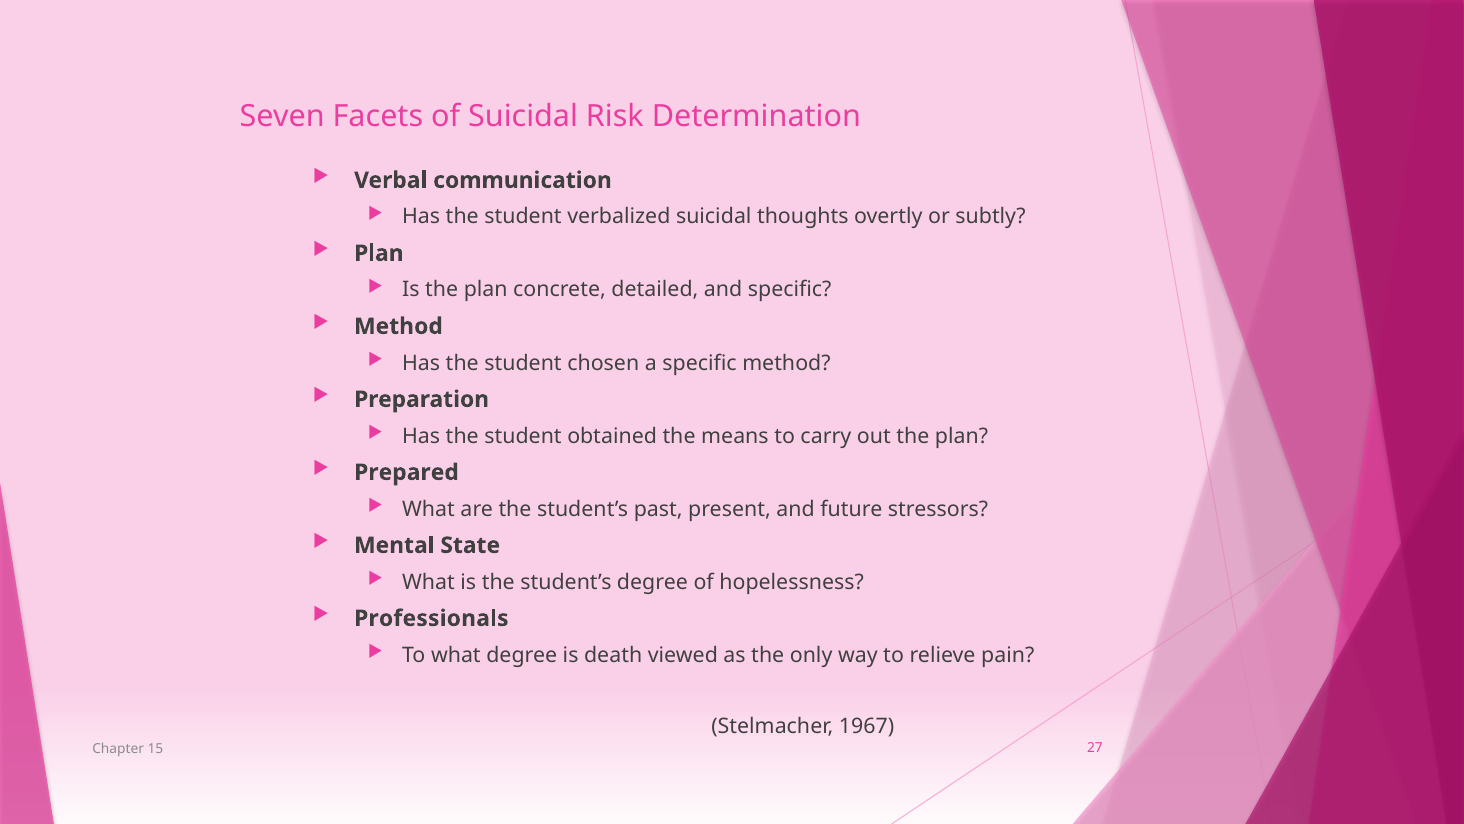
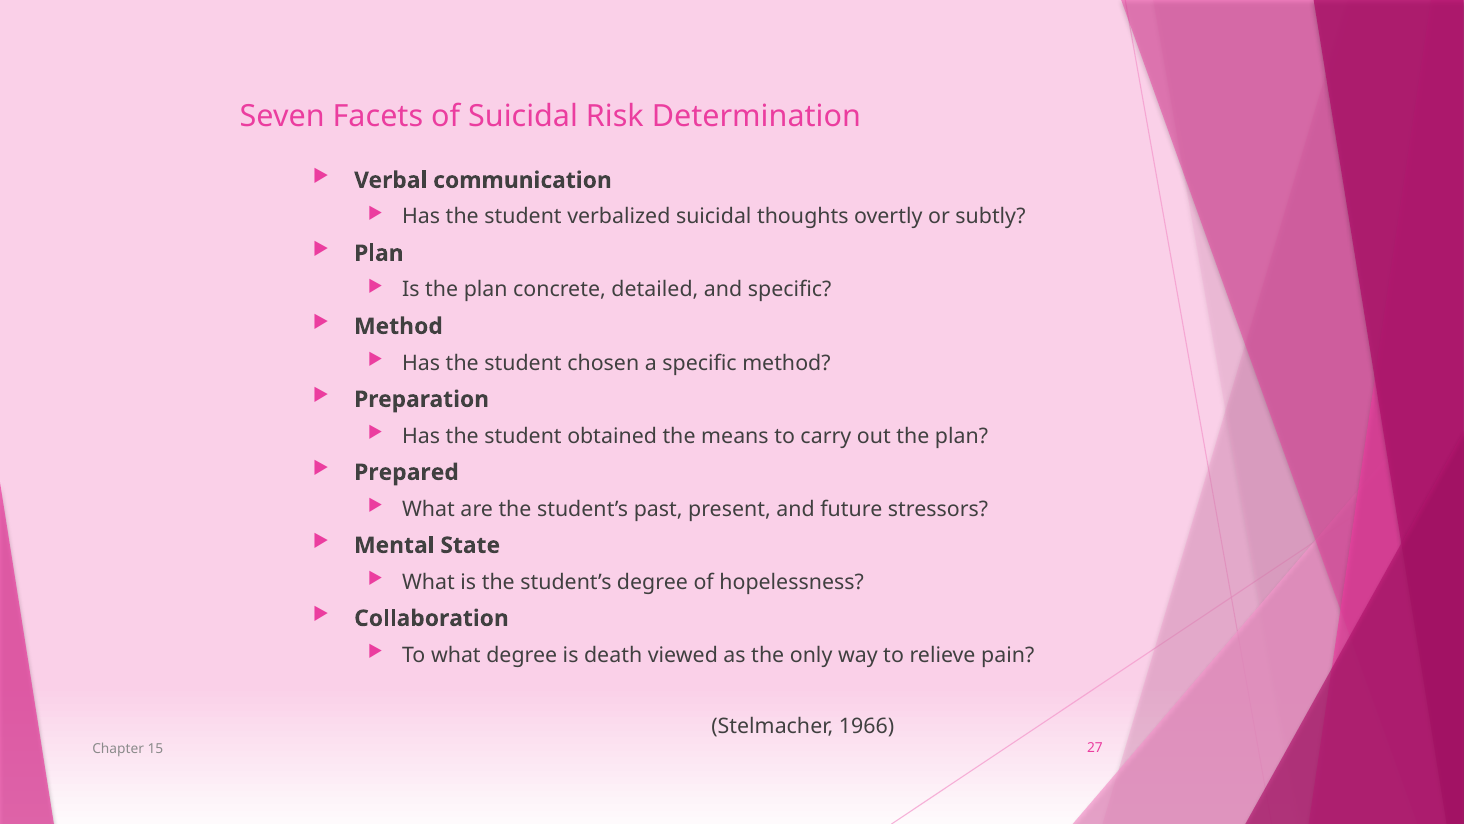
Professionals: Professionals -> Collaboration (431, 618)
1967: 1967 -> 1966 (867, 726)
